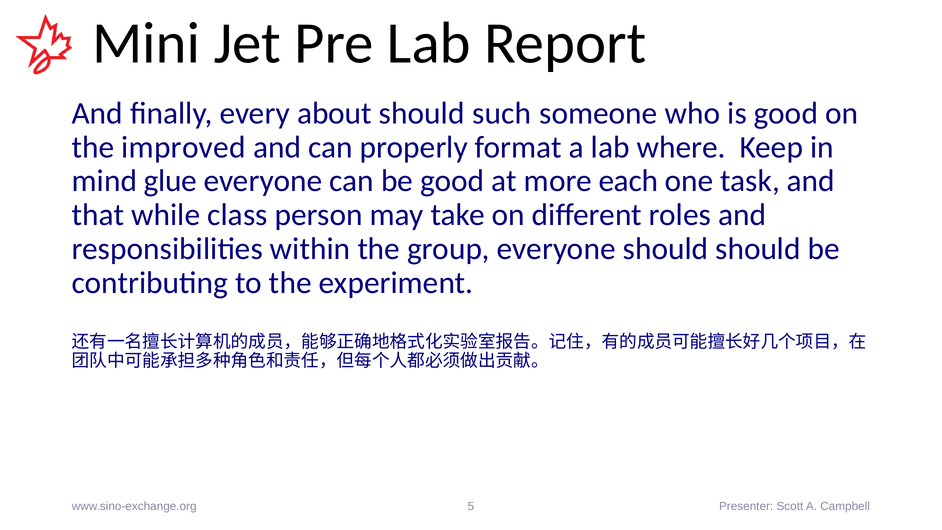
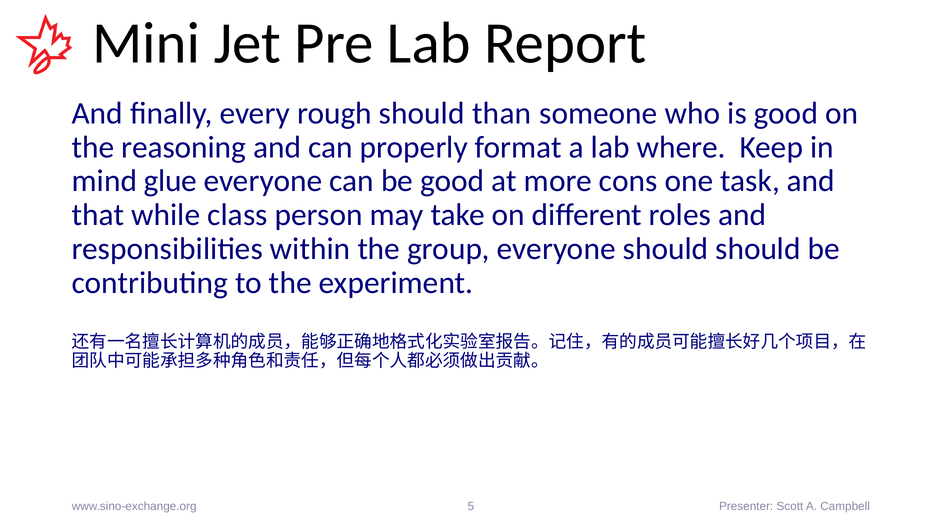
about: about -> rough (334, 113)
such: such -> than (502, 113)
improved: improved -> reasoning (184, 147)
each: each -> cons (628, 181)
